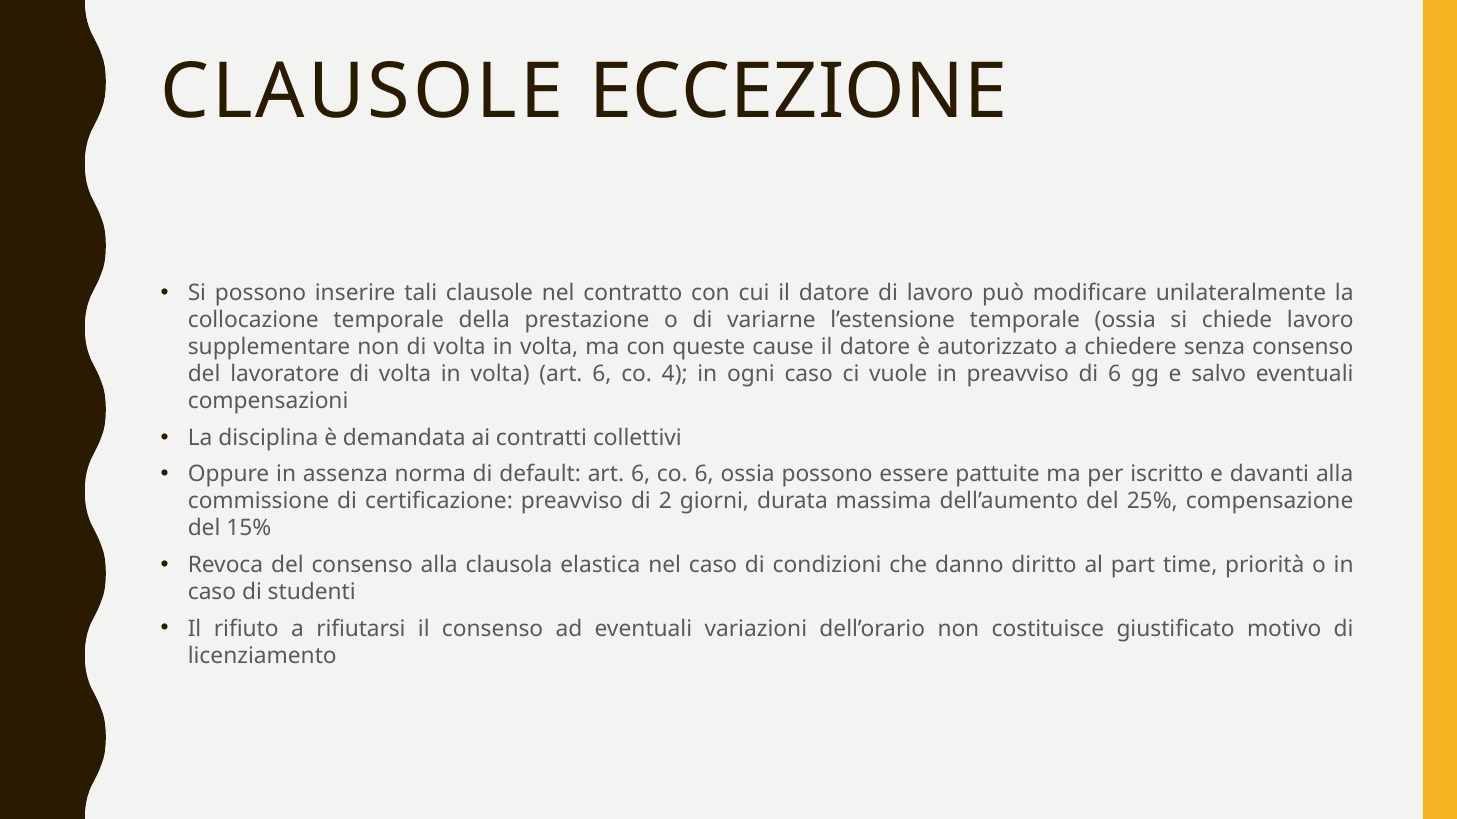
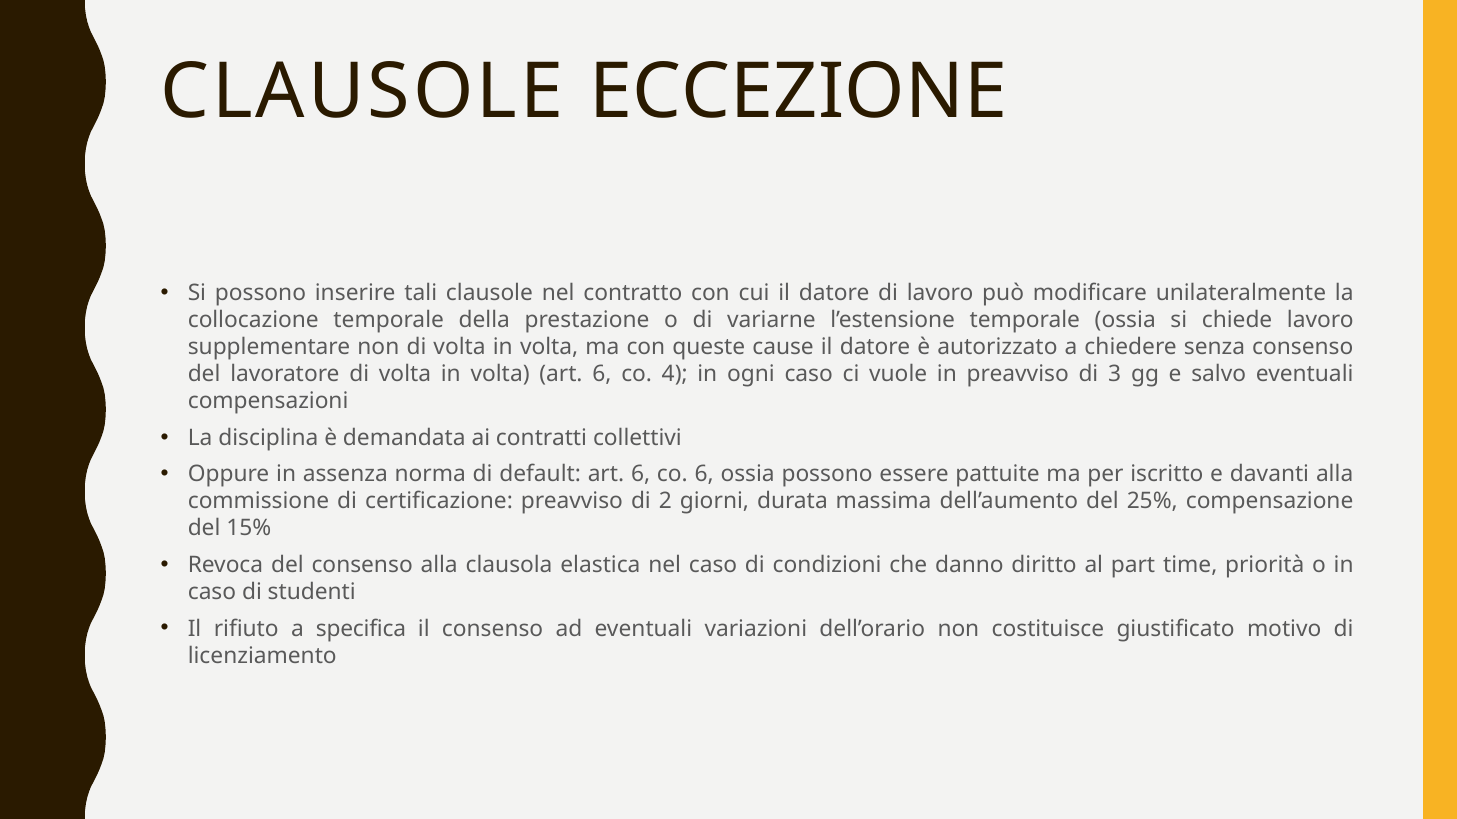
di 6: 6 -> 3 (1115, 375)
rifiutarsi: rifiutarsi -> specifica (361, 629)
